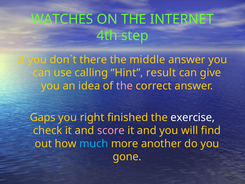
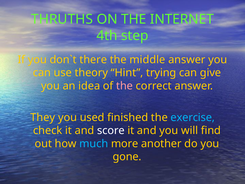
WATCHES: WATCHES -> THRUTHS (62, 19)
calling: calling -> theory (91, 73)
result: result -> trying (161, 73)
Gaps: Gaps -> They (43, 117)
right: right -> used (92, 117)
exercise colour: white -> light blue (193, 117)
score colour: pink -> white (111, 130)
